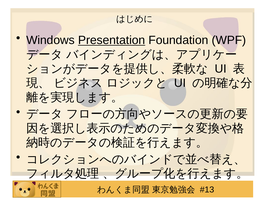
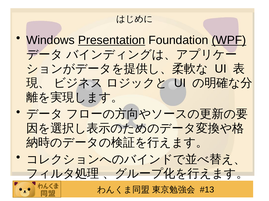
WPF underline: none -> present (229, 40)
